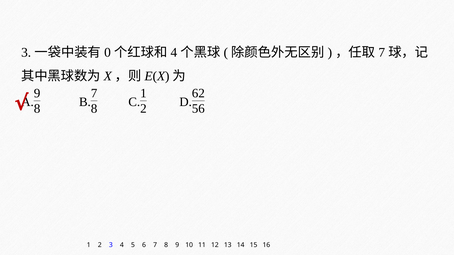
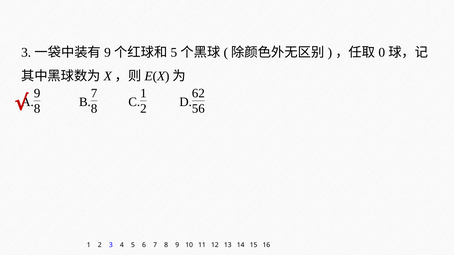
0: 0 -> 9 (108, 52)
4: 4 -> 5 (174, 52)
7: 7 -> 0 (382, 52)
